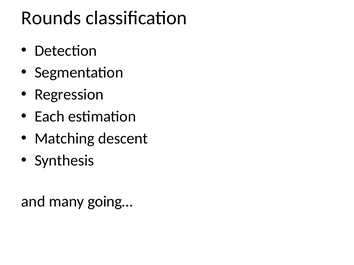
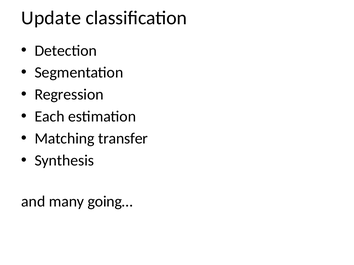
Rounds: Rounds -> Update (51, 18)
descent: descent -> transfer (123, 139)
